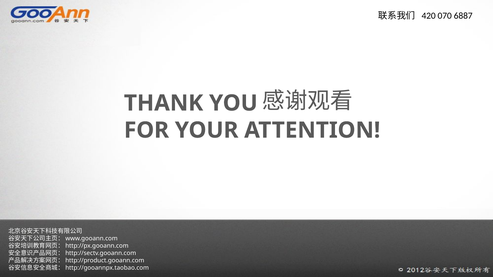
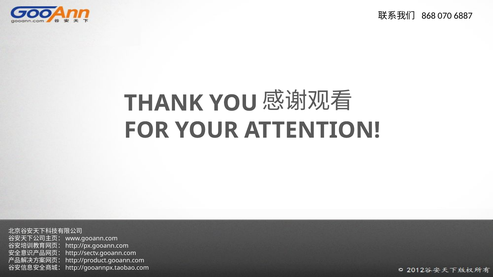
420: 420 -> 868 (429, 16)
